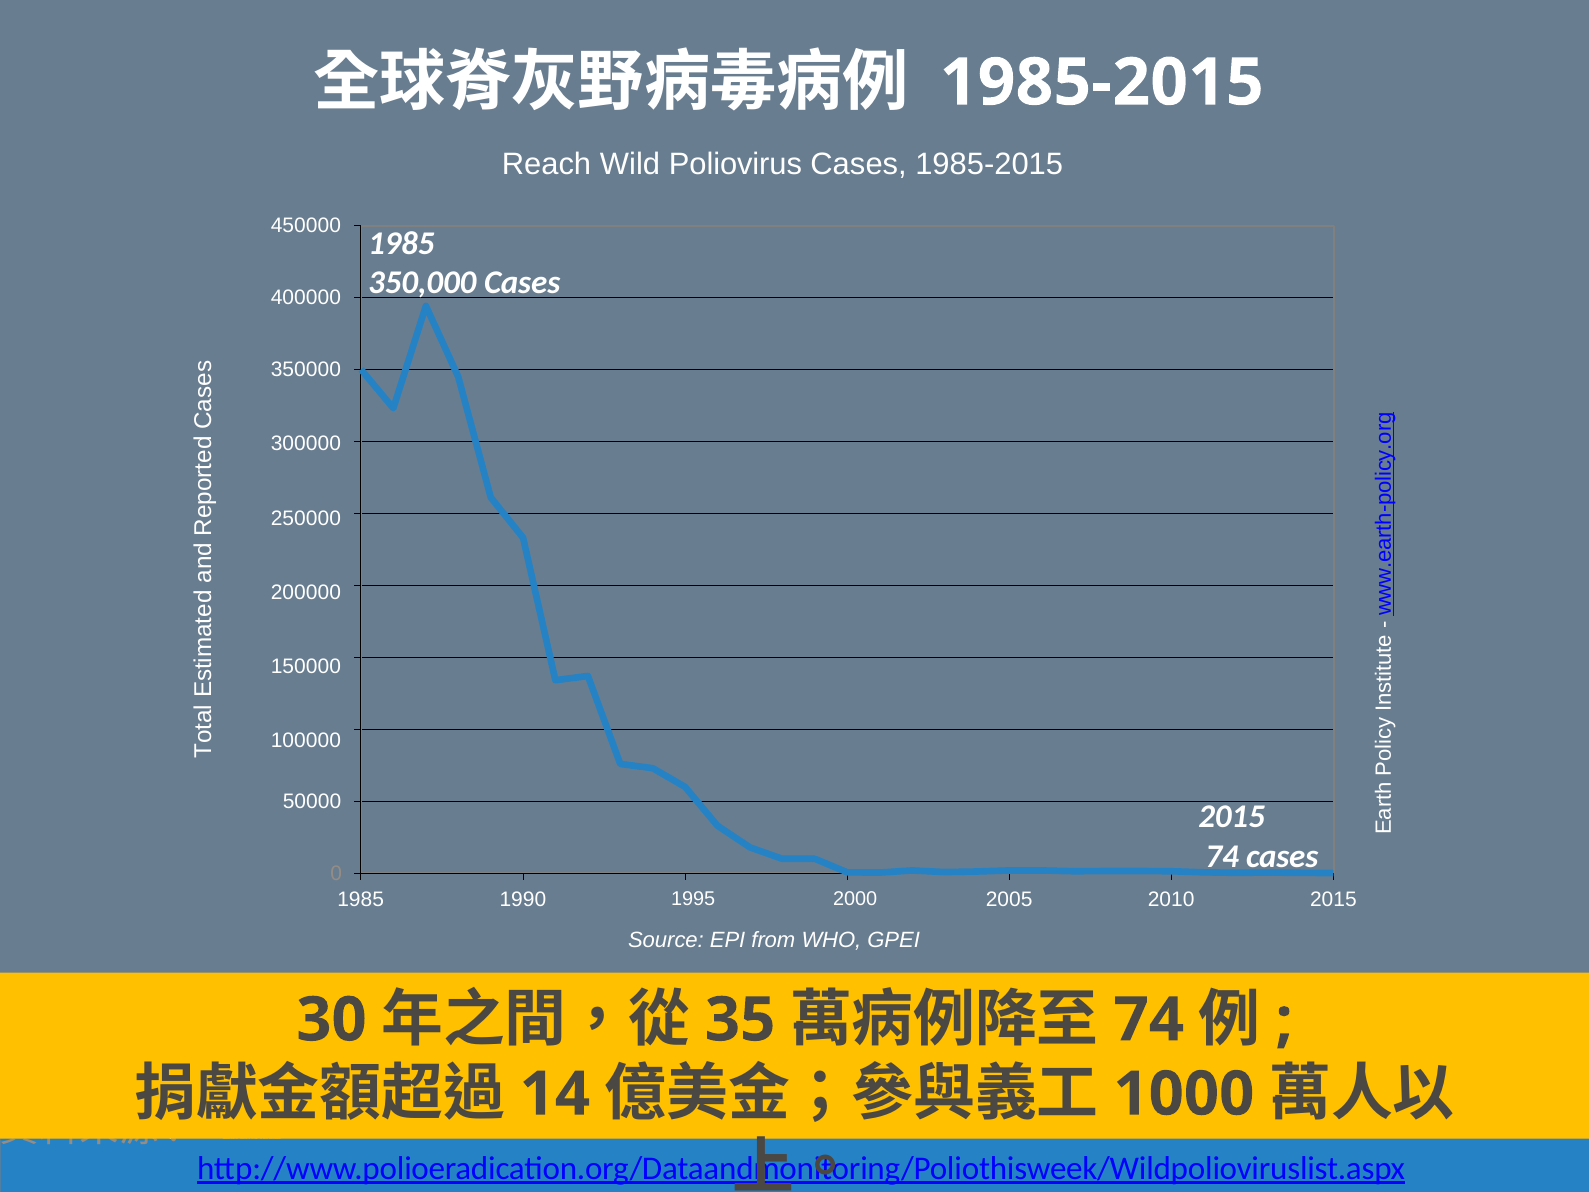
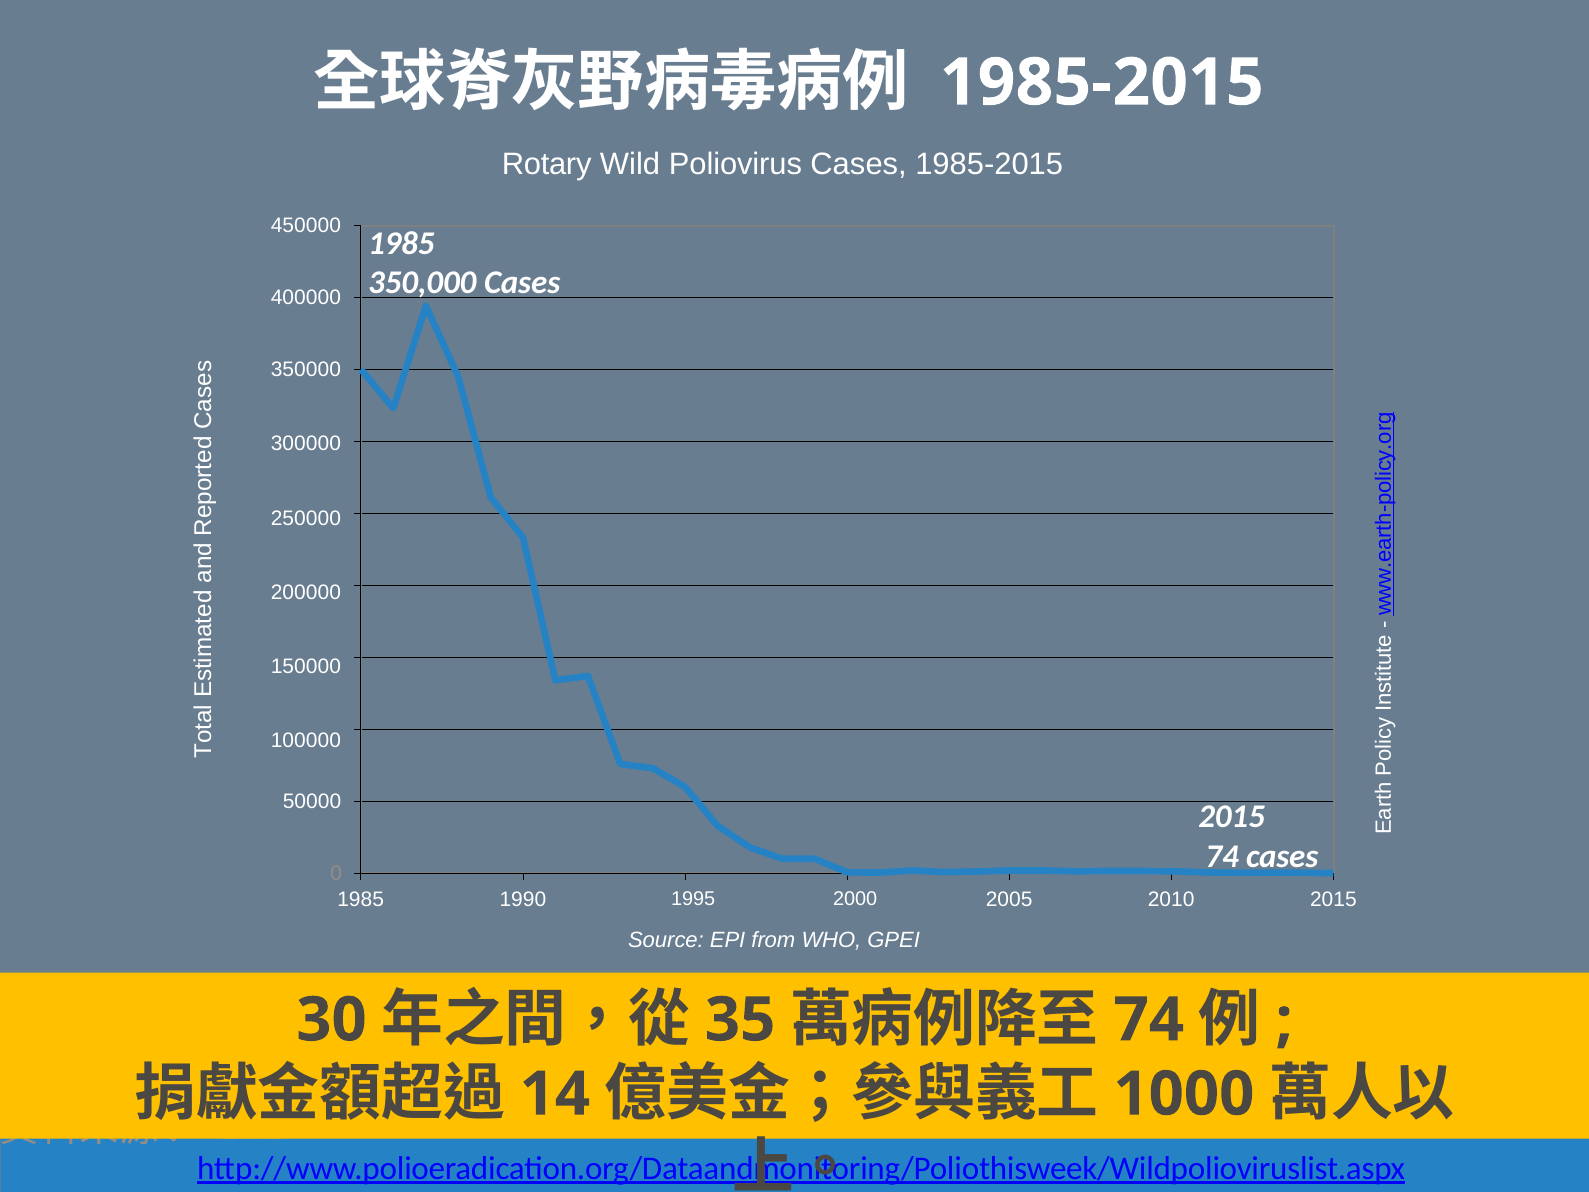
Reach: Reach -> Rotary (547, 165)
